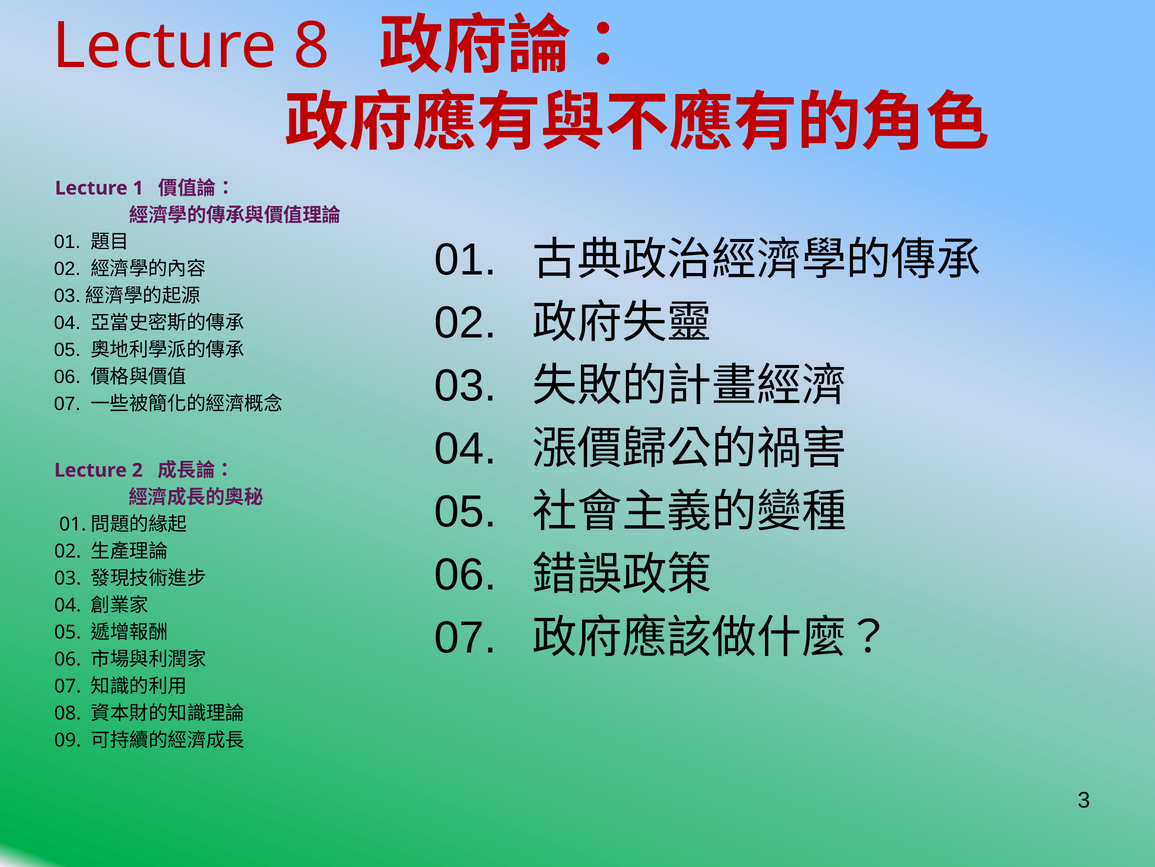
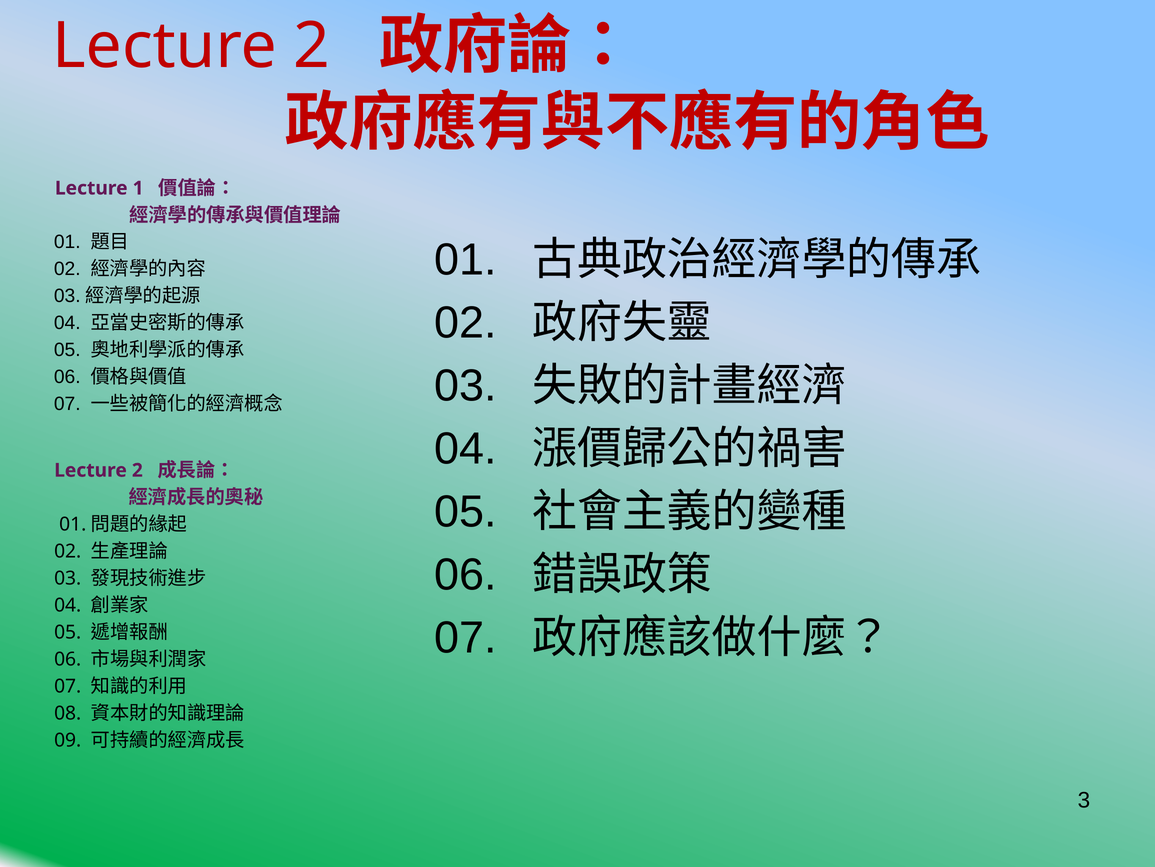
8: 8 -> 2 (312, 46)
